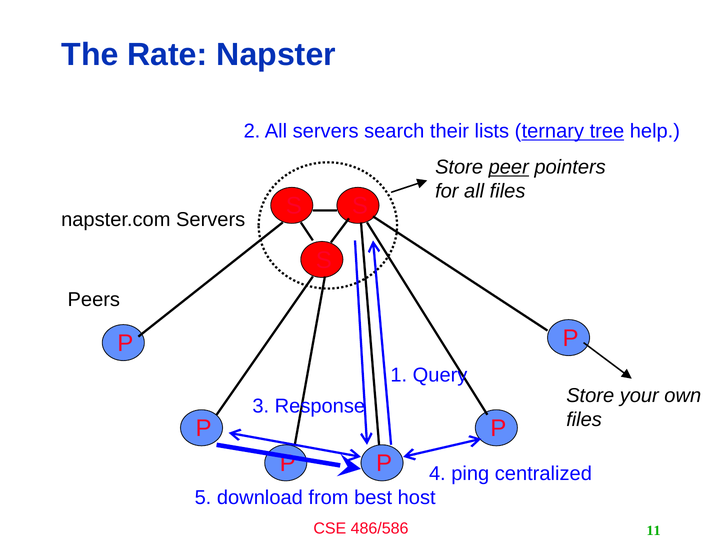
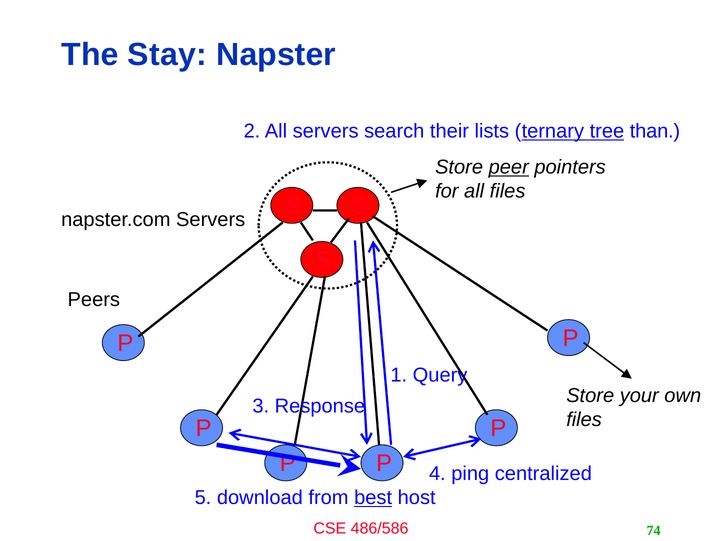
Rate: Rate -> Stay (167, 55)
help: help -> than (655, 131)
best underline: none -> present (373, 498)
11: 11 -> 74 (654, 531)
